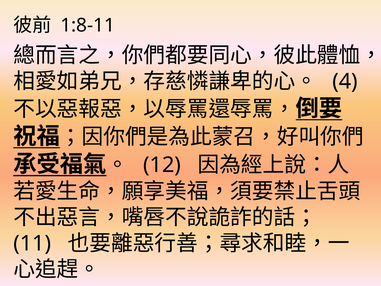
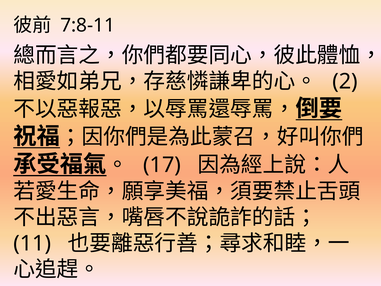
1:8-11: 1:8-11 -> 7:8-11 (88, 25)
4: 4 -> 2 (345, 81)
12: 12 -> 17 (162, 165)
